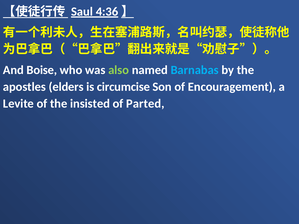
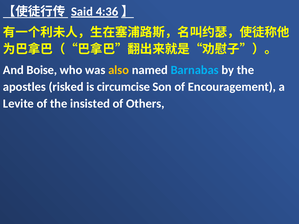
Saul: Saul -> Said (82, 12)
also colour: light green -> yellow (119, 70)
elders: elders -> risked (66, 87)
Parted: Parted -> Others (145, 104)
